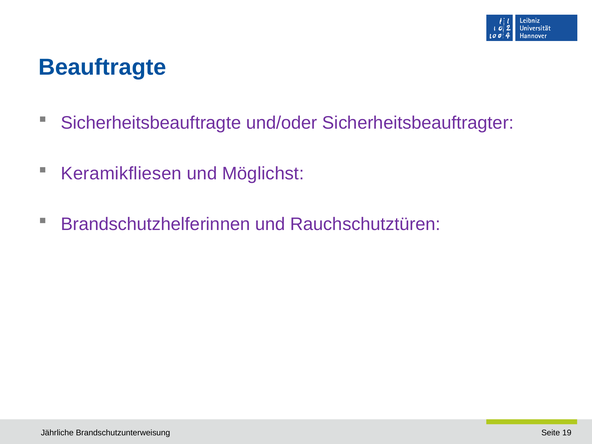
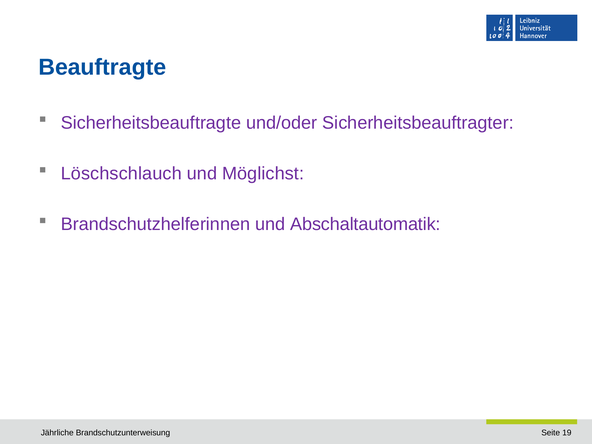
Keramikfliesen: Keramikfliesen -> Löschschlauch (121, 174)
Rauchschutztüren: Rauchschutztüren -> Abschaltautomatik (365, 224)
